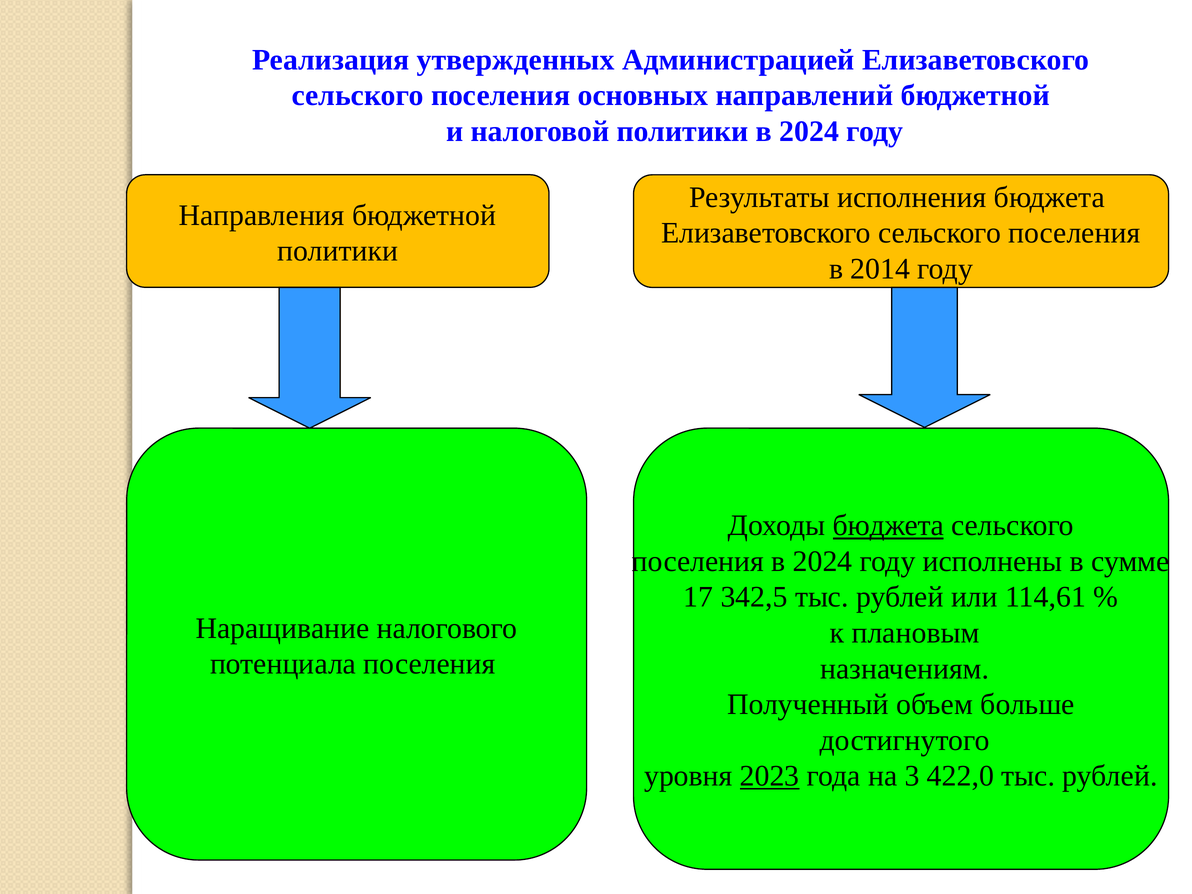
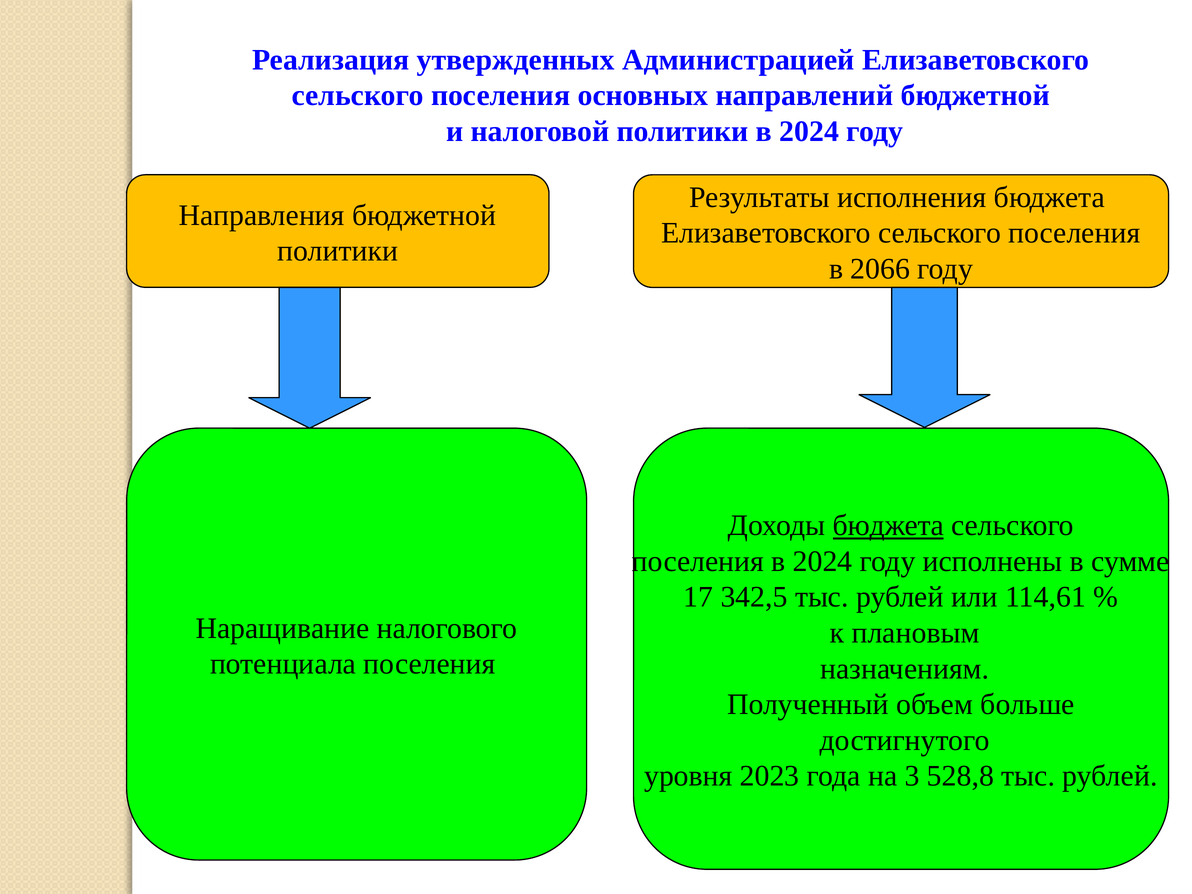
2014: 2014 -> 2066 (880, 269)
2023 underline: present -> none (770, 776)
422,0: 422,0 -> 528,8 (960, 776)
